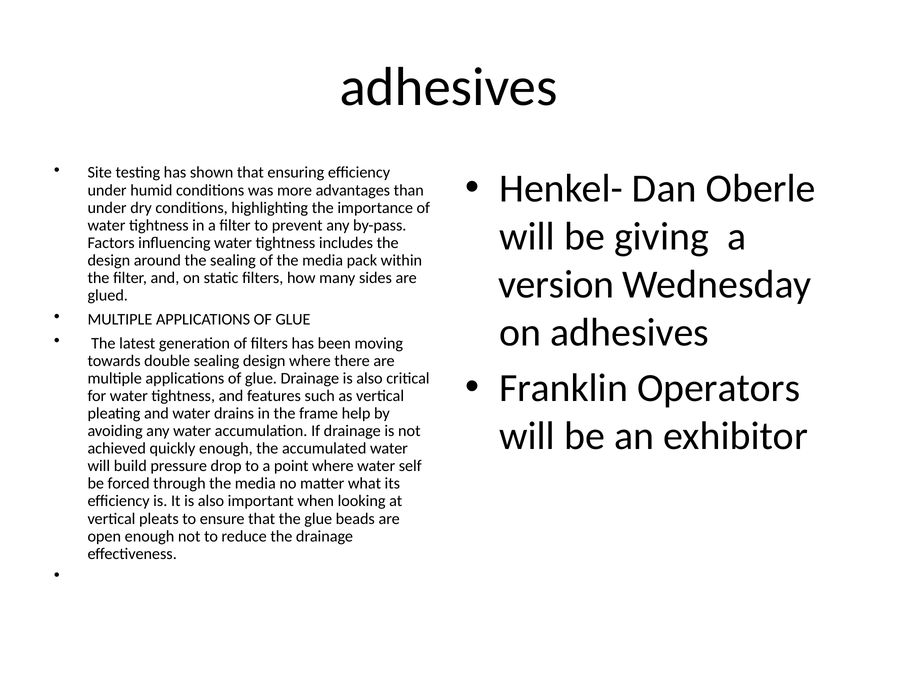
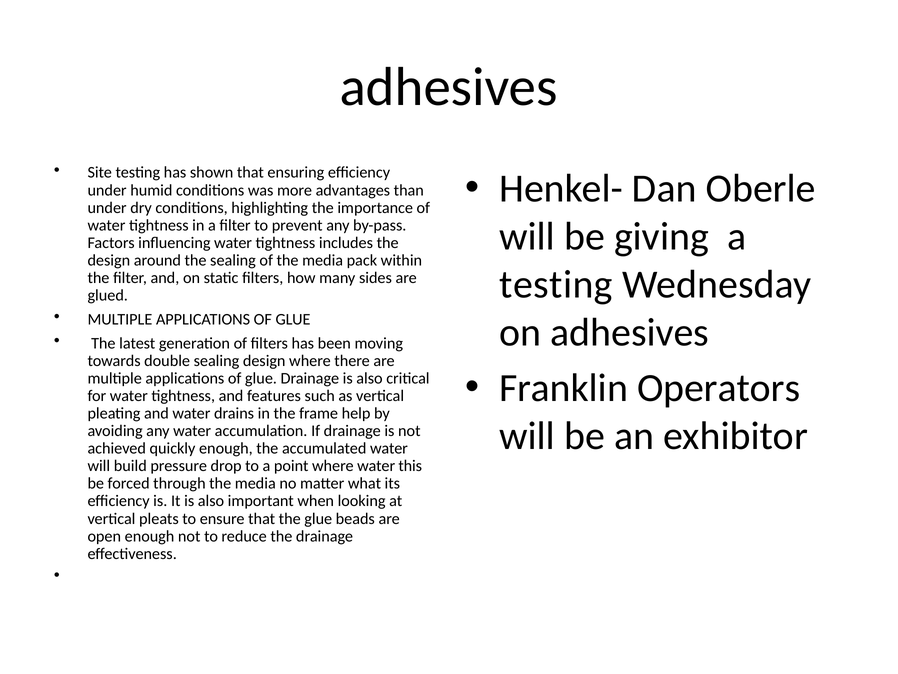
version: version -> testing (556, 284)
self: self -> this (410, 466)
